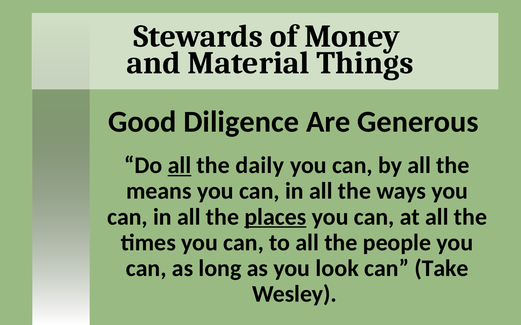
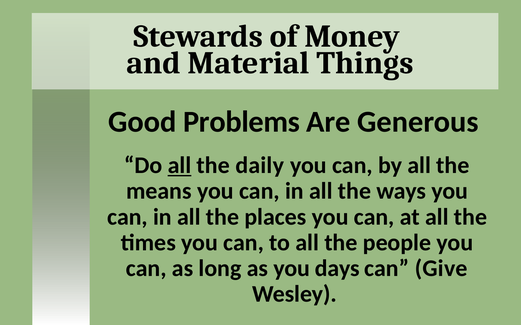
Diligence: Diligence -> Problems (242, 122)
places underline: present -> none (275, 217)
look: look -> days (337, 269)
Take: Take -> Give (441, 269)
